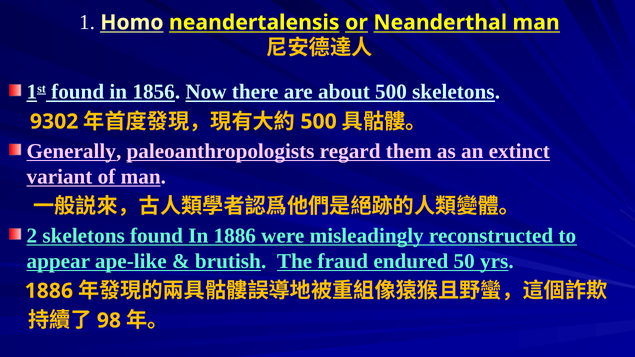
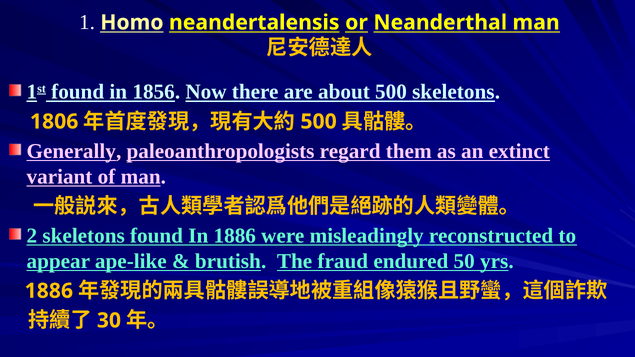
9302: 9302 -> 1806 (54, 122)
98: 98 -> 30 (109, 321)
